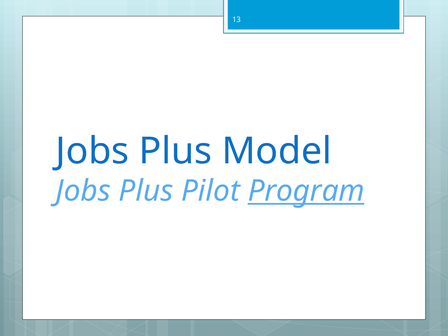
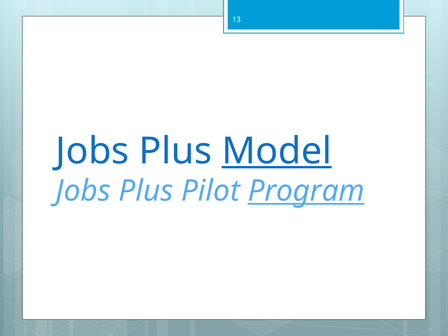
Model underline: none -> present (277, 151)
